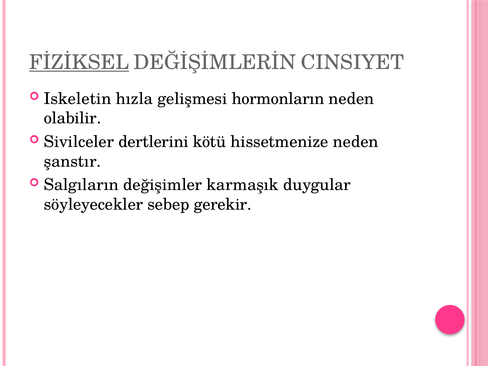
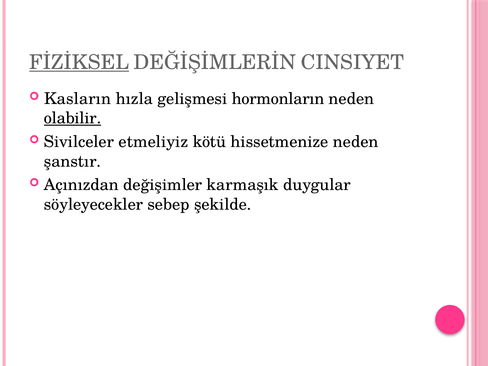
Iskeletin: Iskeletin -> Kasların (78, 99)
olabilir underline: none -> present (73, 118)
dertlerini: dertlerini -> etmeliyiz (153, 142)
Salgıların: Salgıların -> Açınızdan (81, 185)
gerekir: gerekir -> şekilde (223, 204)
